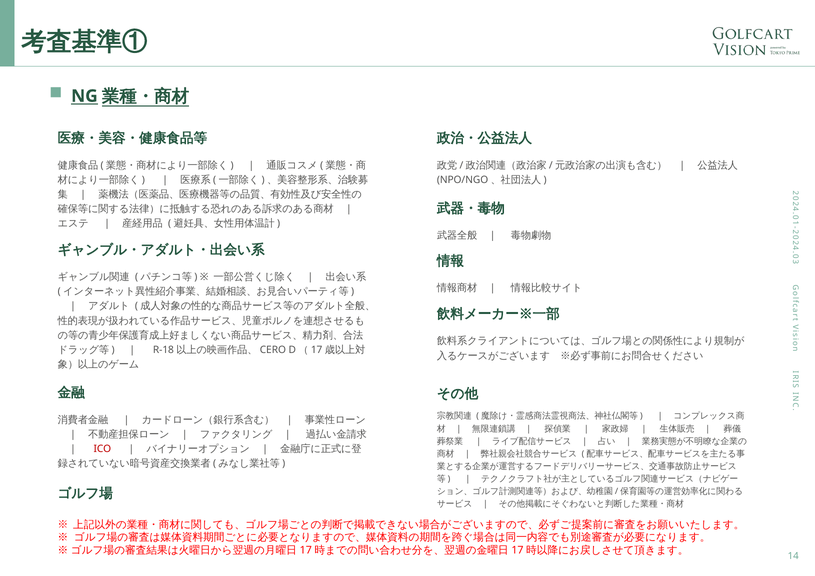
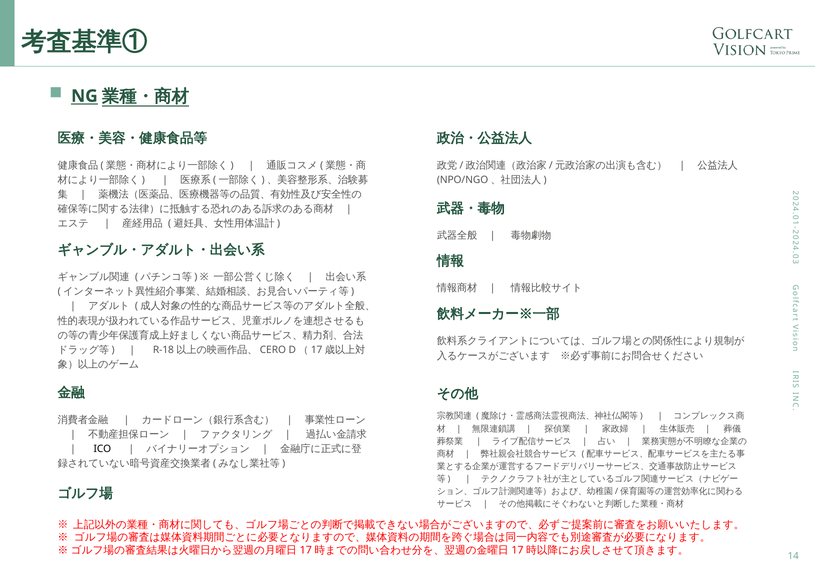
ICO colour: red -> black (102, 449)
